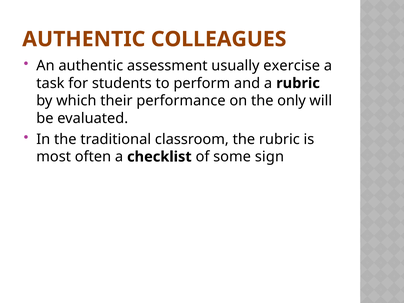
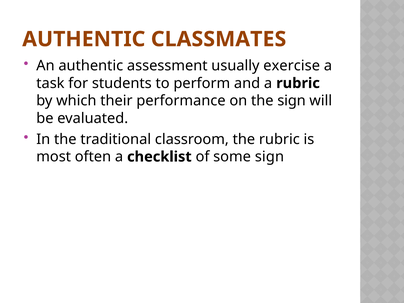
COLLEAGUES: COLLEAGUES -> CLASSMATES (219, 39)
the only: only -> sign (292, 101)
